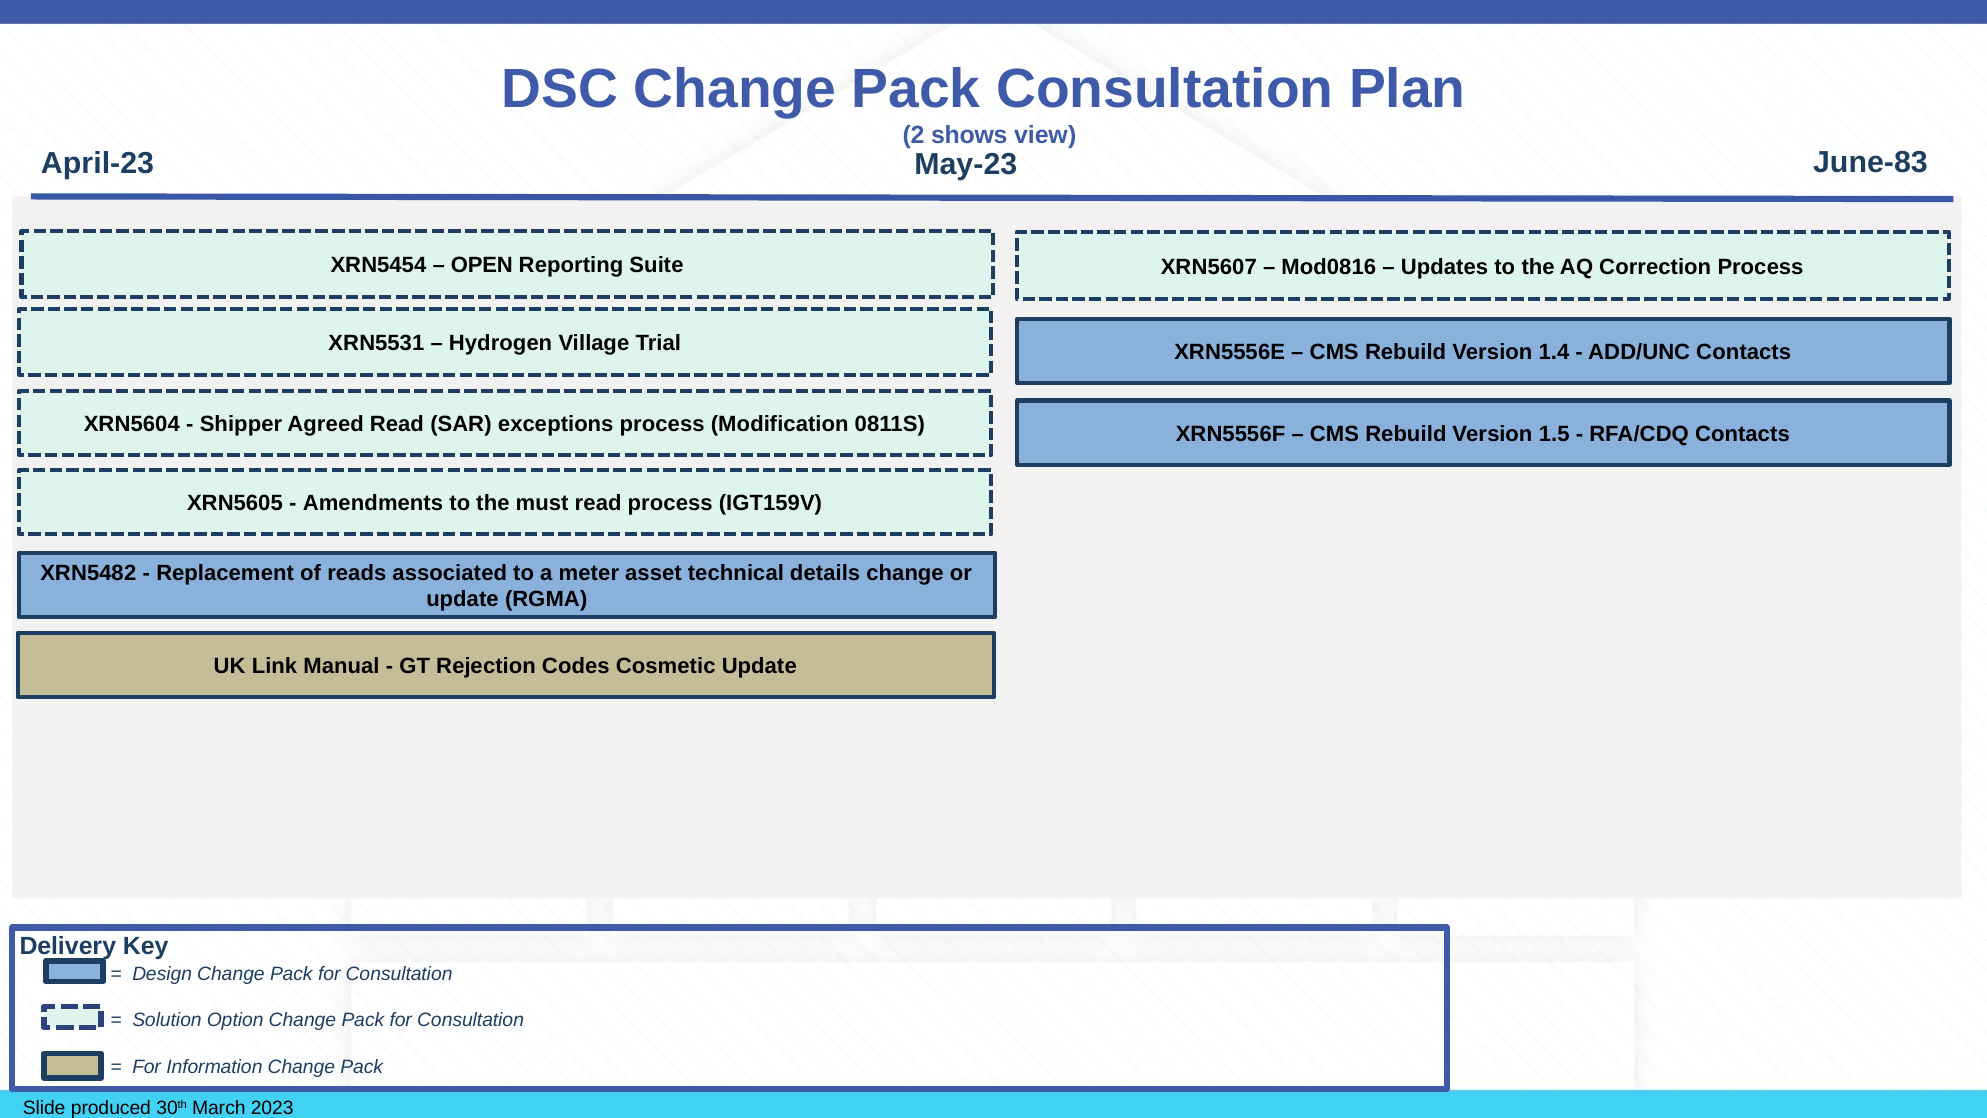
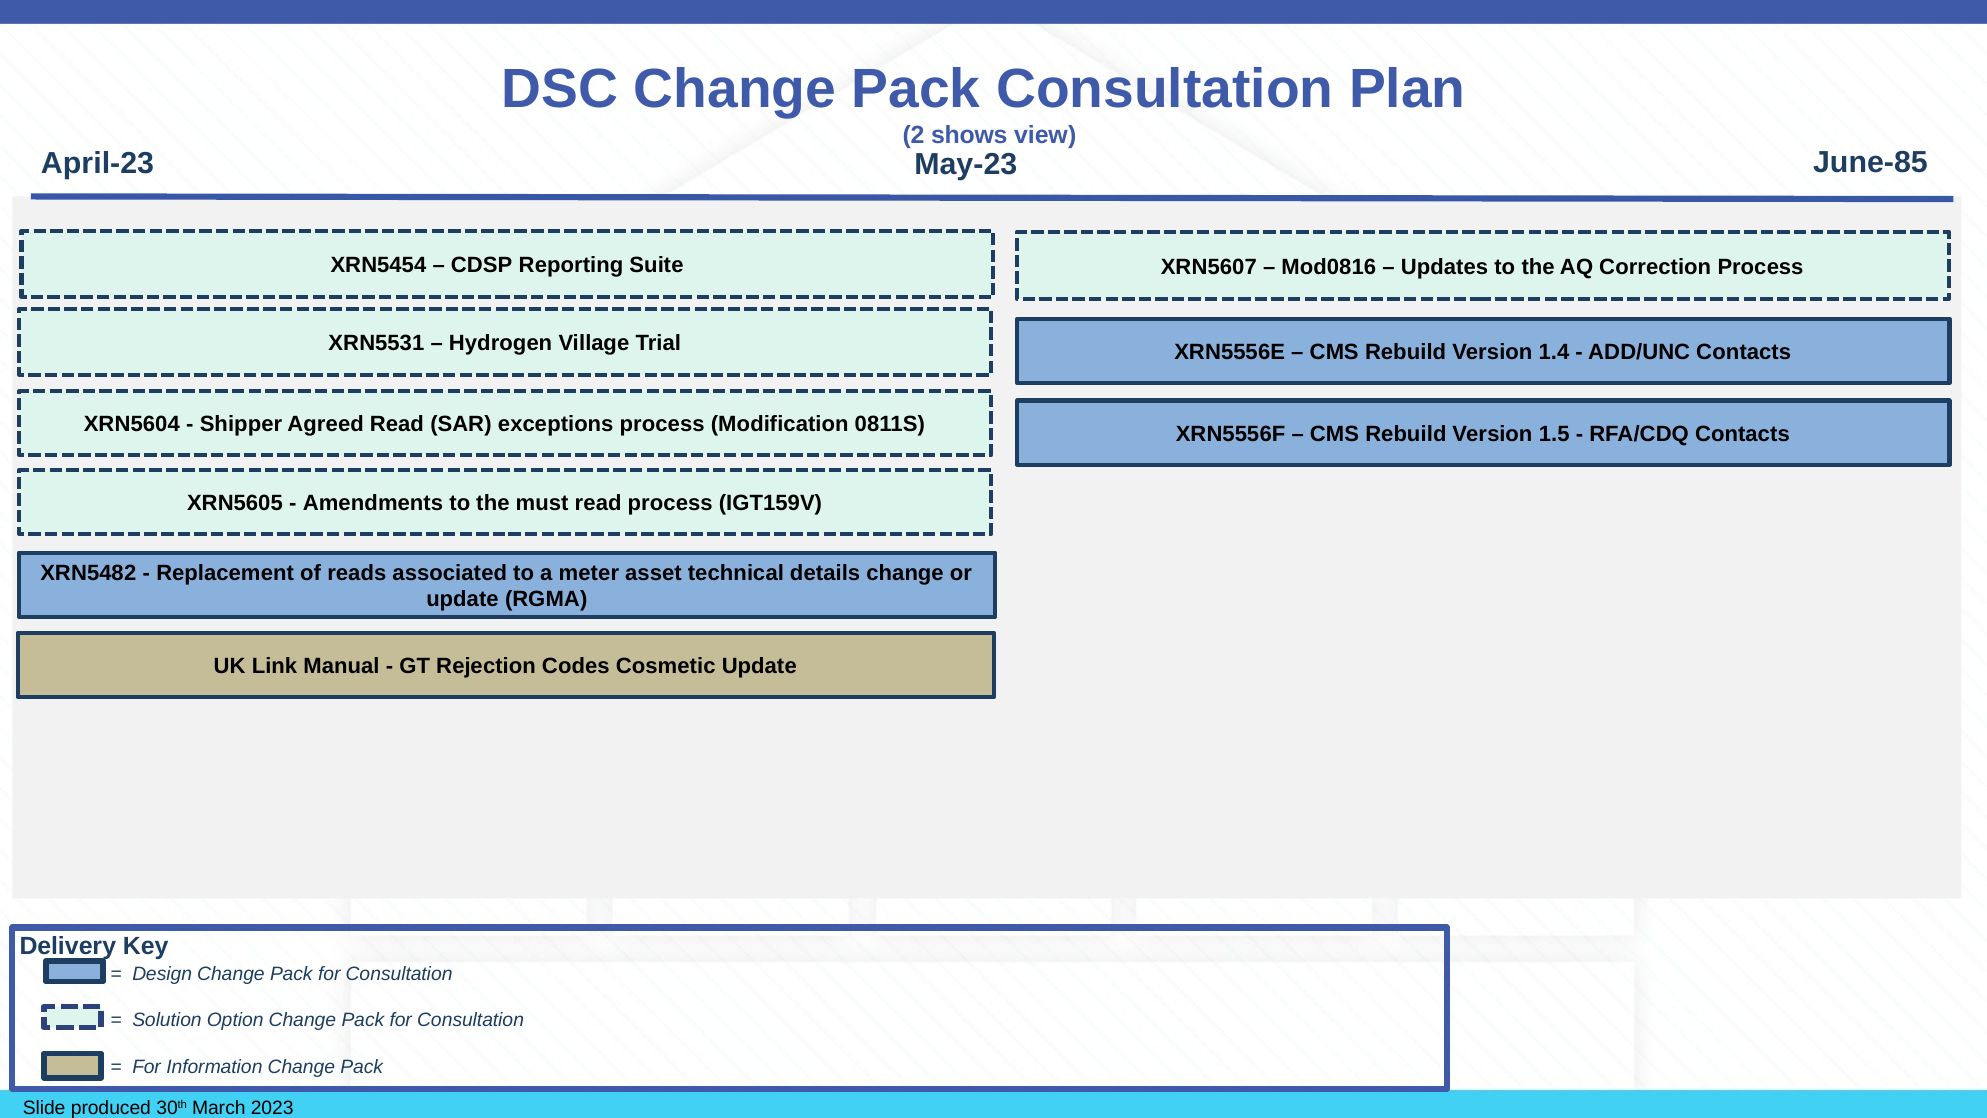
June-83: June-83 -> June-85 (1870, 162)
OPEN: OPEN -> CDSP (482, 265)
